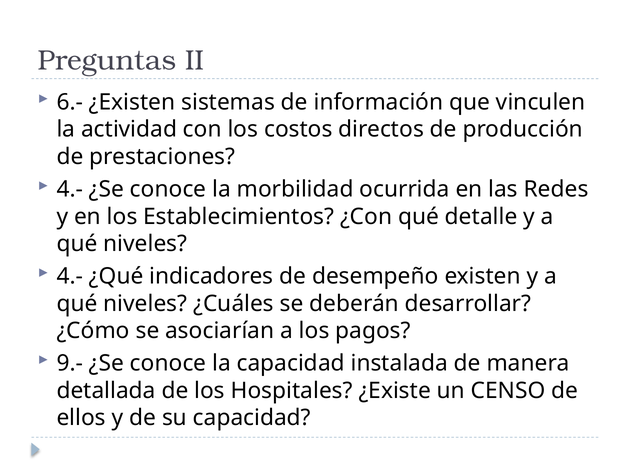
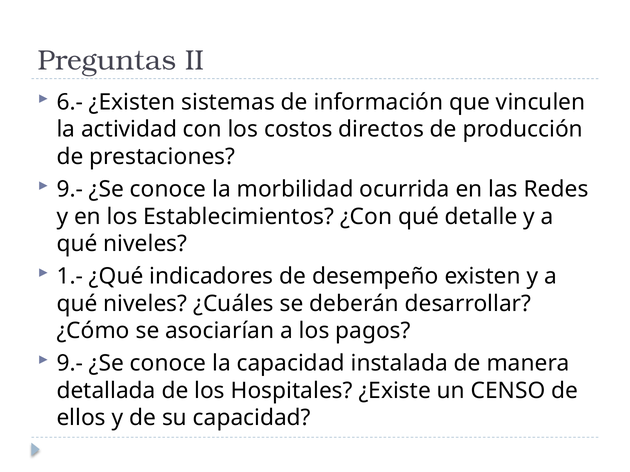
4.-: 4.- -> 9.- (70, 189)
4.-: 4.- -> 1.- (70, 277)
